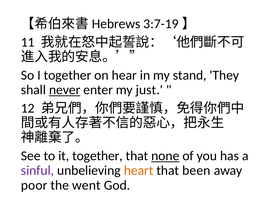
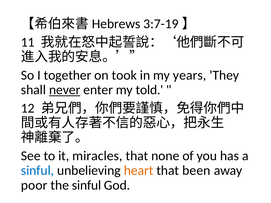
hear: hear -> took (124, 75)
stand: stand -> years (190, 75)
just: just -> told (149, 90)
it together: together -> miracles (97, 156)
none underline: present -> none (165, 156)
sinful colour: purple -> blue (38, 171)
the went: went -> sinful (87, 185)
